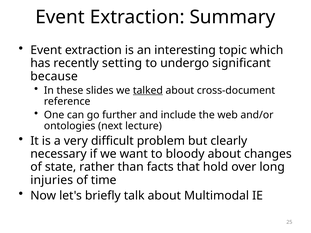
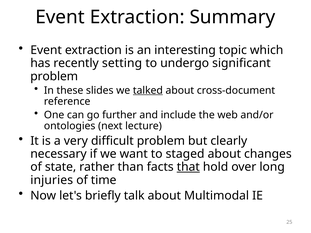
because: because -> problem (54, 76)
bloody: bloody -> staged (185, 154)
that underline: none -> present (188, 167)
